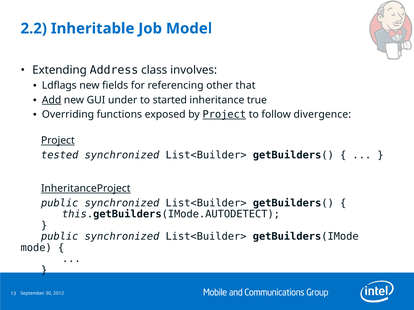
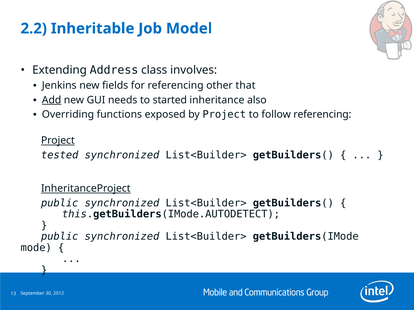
Ldflags: Ldflags -> Jenkins (59, 85)
under: under -> needs (123, 100)
true: true -> also (257, 100)
Project underline: present -> none (224, 115)
follow divergence: divergence -> referencing (322, 115)
